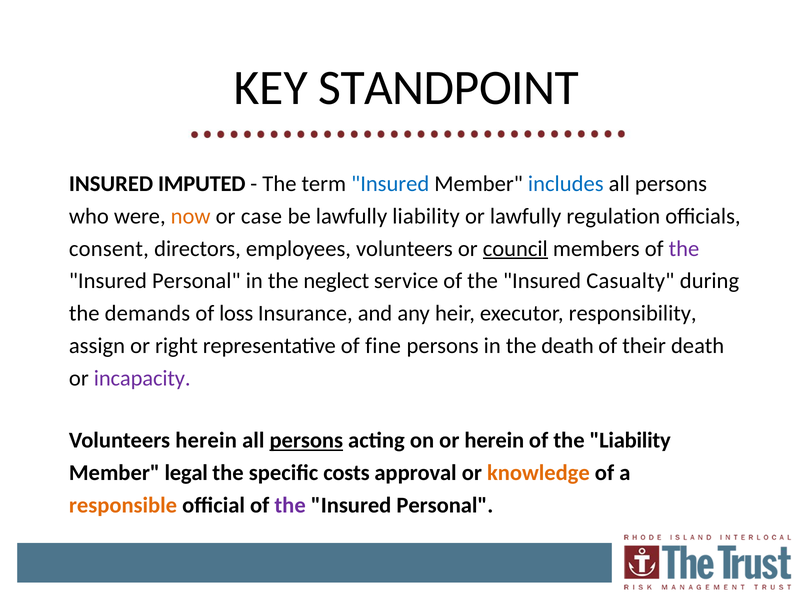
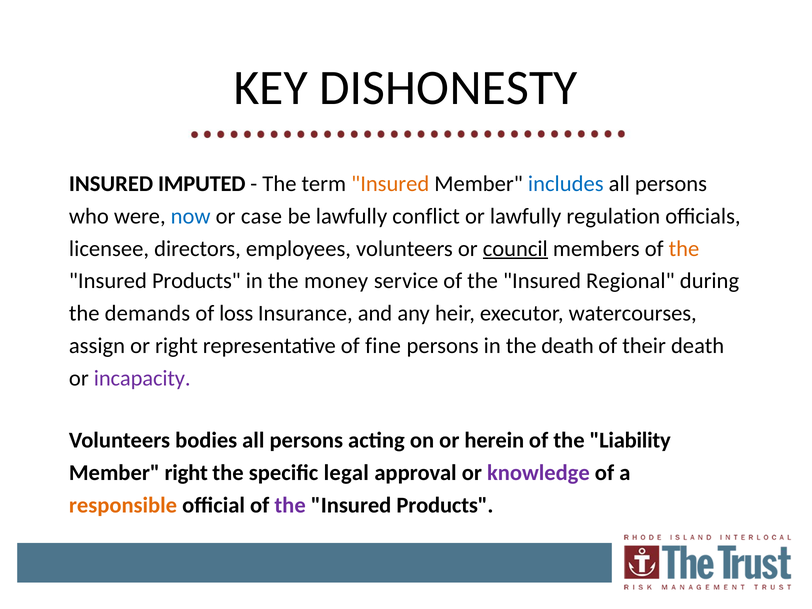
STANDPOINT: STANDPOINT -> DISHONESTY (448, 88)
Insured colour: blue -> orange (390, 184)
now colour: orange -> blue (191, 216)
lawfully liability: liability -> conflict (426, 216)
consent: consent -> licensee (109, 249)
the colour: purple -> orange (684, 249)
Personal: Personal -> Products (196, 281)
neglect: neglect -> money (336, 281)
Casualty: Casualty -> Regional (630, 281)
responsibility: responsibility -> watercourses (633, 314)
Volunteers herein: herein -> bodies (206, 441)
persons underline: present -> none (306, 441)
Member legal: legal -> right (186, 473)
costs: costs -> legal (346, 473)
knowledge colour: orange -> purple (538, 473)
Personal: Personal -> Products (445, 505)
